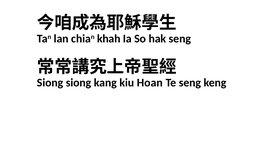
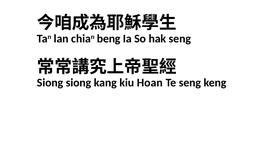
khah: khah -> beng (109, 39)
